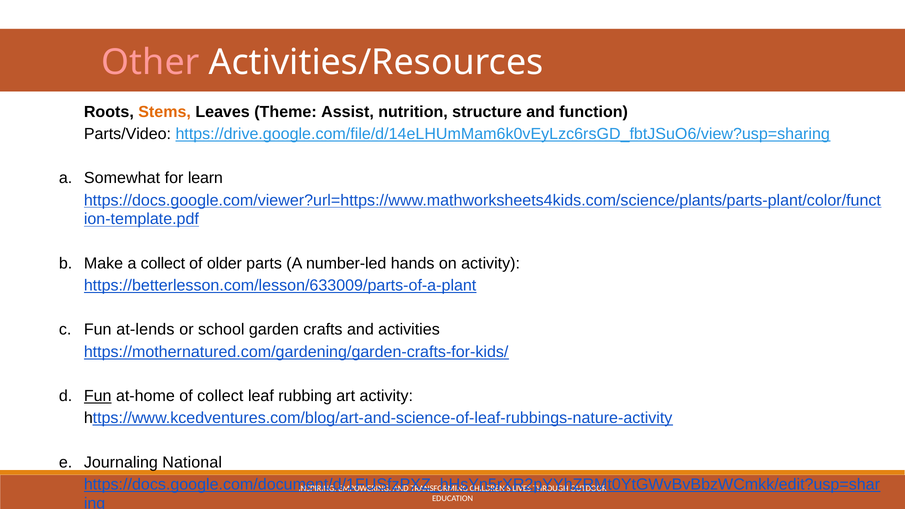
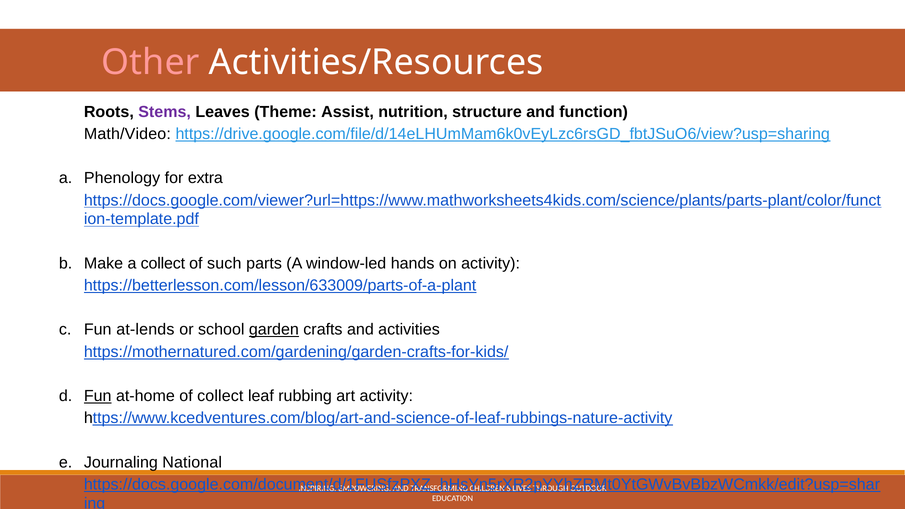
Stems colour: orange -> purple (165, 112)
Parts/Video: Parts/Video -> Math/Video (127, 134)
Somewhat: Somewhat -> Phenology (122, 178)
learn: learn -> extra (205, 178)
older: older -> such (224, 263)
number-led: number-led -> window-led (346, 263)
garden underline: none -> present (274, 330)
